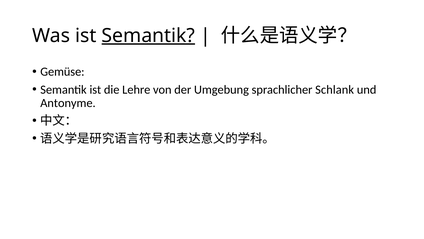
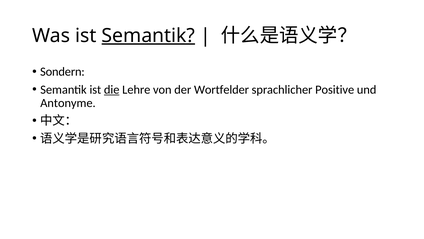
Gemüse: Gemüse -> Sondern (62, 72)
die underline: none -> present (112, 89)
Umgebung: Umgebung -> Wortfelder (221, 89)
Schlank: Schlank -> Positive (335, 89)
